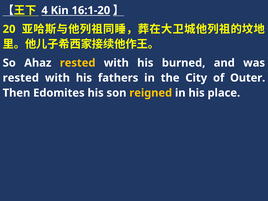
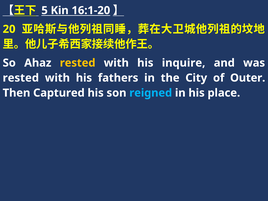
4: 4 -> 5 (45, 10)
burned: burned -> inquire (184, 63)
Edomites: Edomites -> Captured (59, 93)
reigned colour: yellow -> light blue (151, 93)
